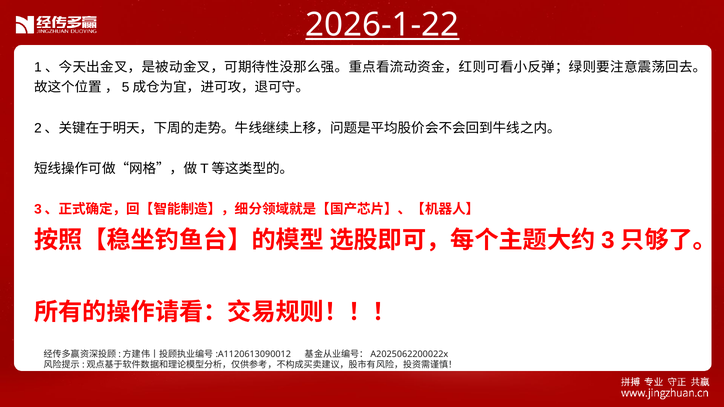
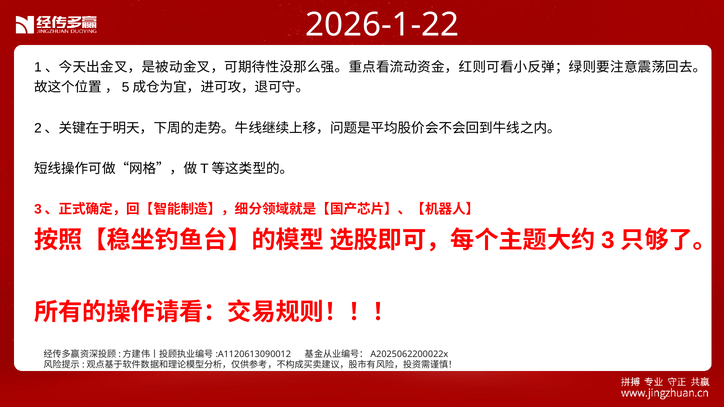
2026-1-22 underline: present -> none (382, 25)
